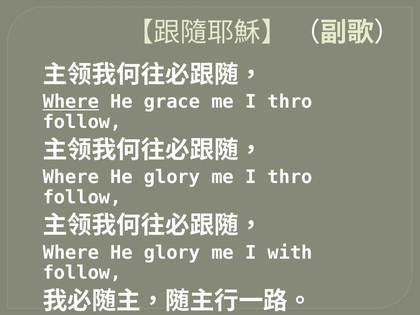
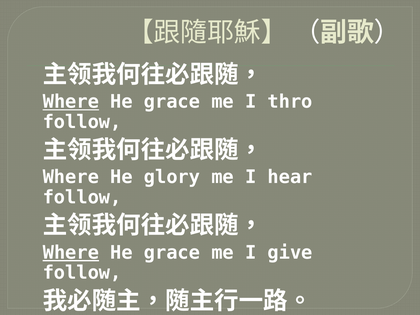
thro: thro -> hear (290, 177)
Where underline: none -> present (71, 253)
glory: glory -> grace (172, 253)
I with: with -> give (290, 253)
